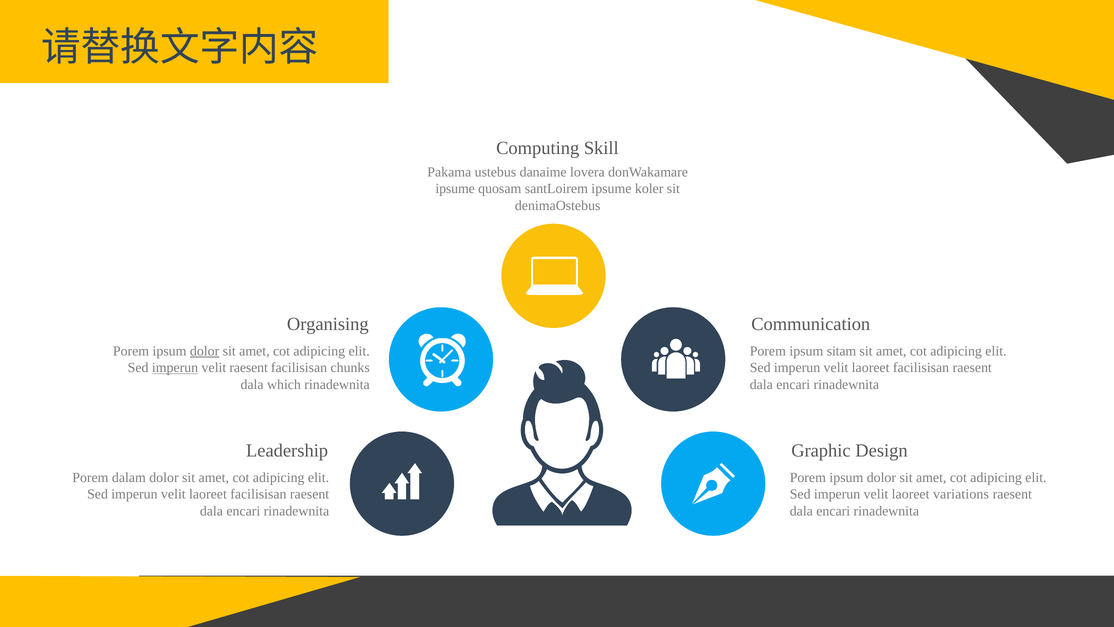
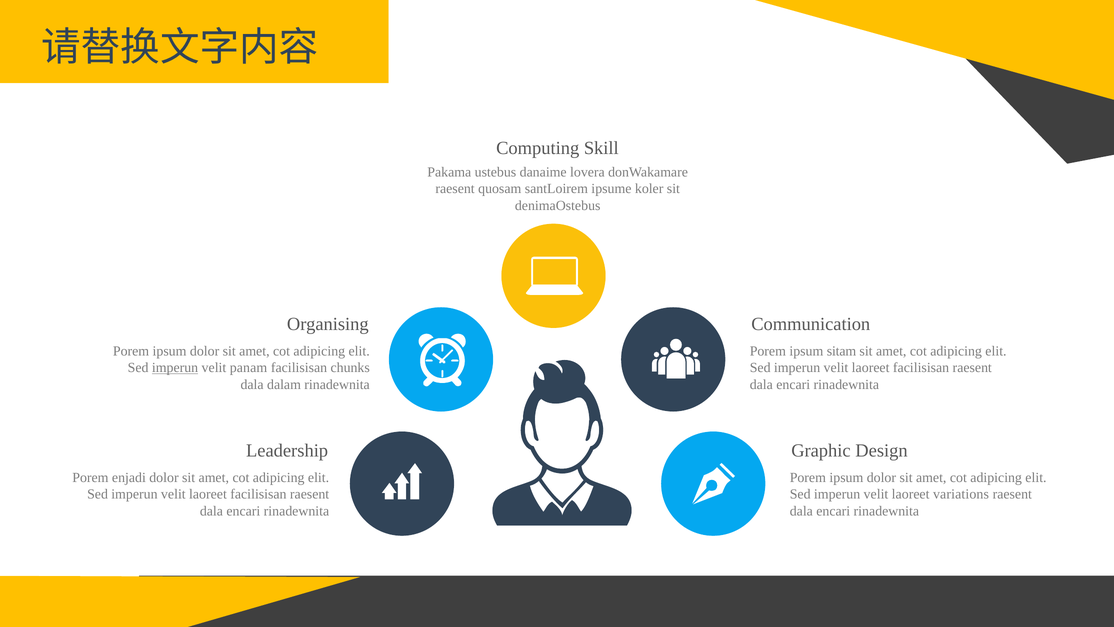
ipsume: ipsume -> raesent (455, 189)
dolor underline: present -> none (205, 351)
velit raesent: raesent -> panam (249, 368)
which: which -> dalam (284, 384)
dalam: dalam -> enjadi (129, 477)
